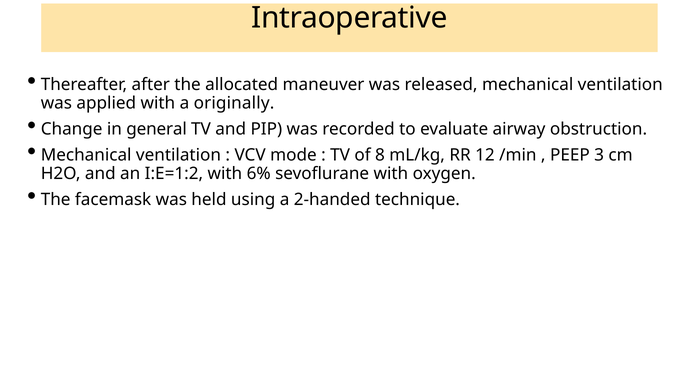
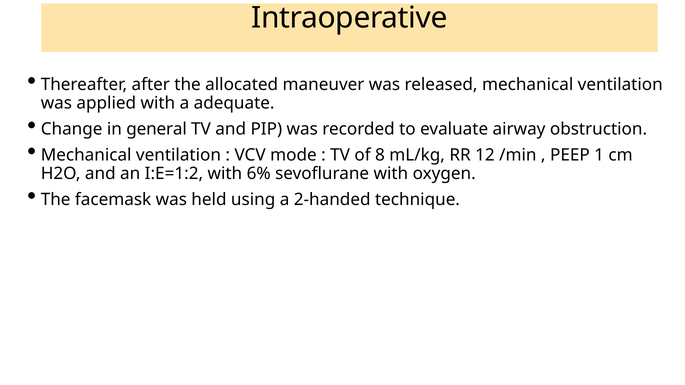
originally: originally -> adequate (234, 103)
3: 3 -> 1 (599, 155)
